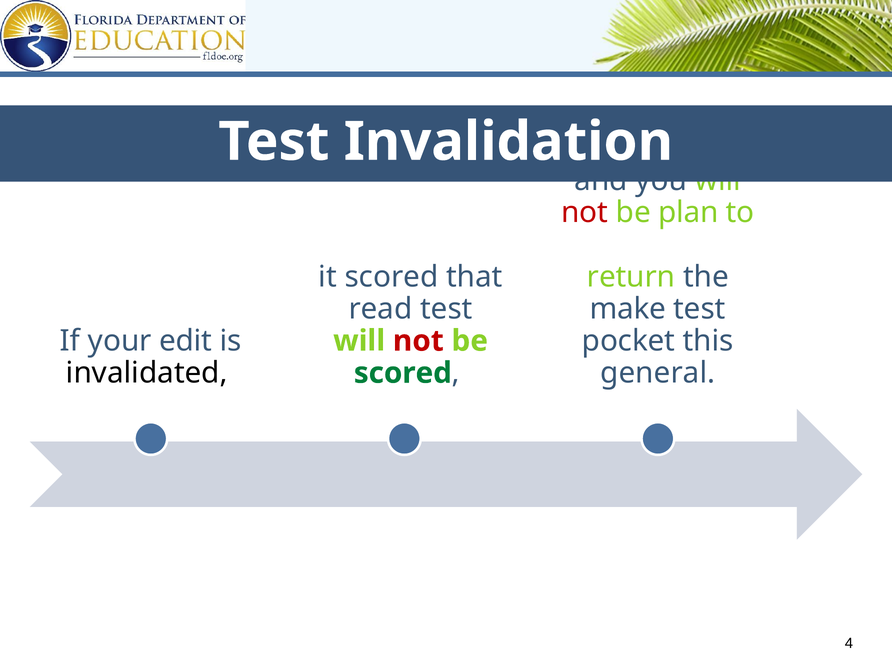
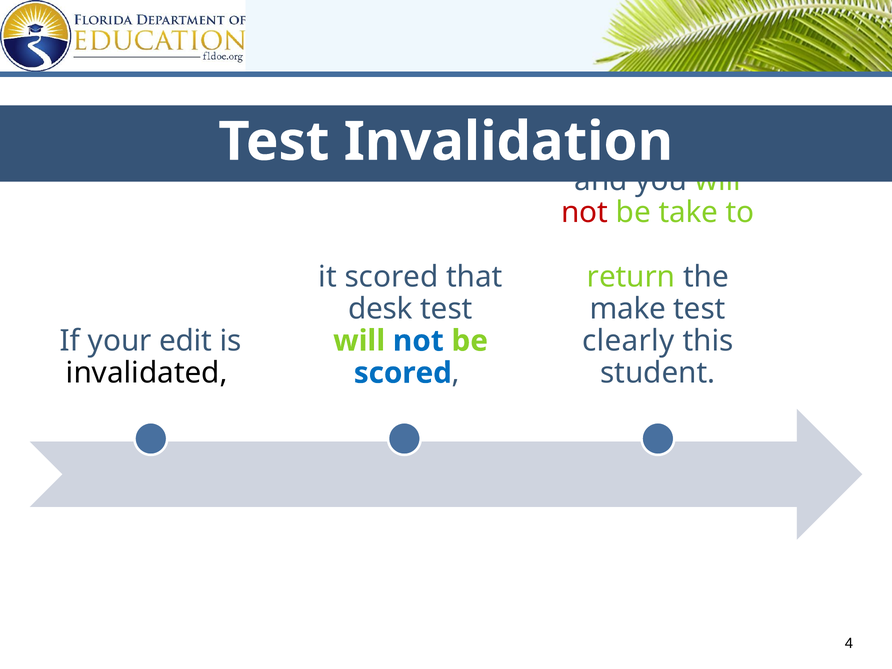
plan: plan -> take (688, 213)
read: read -> desk (381, 309)
pocket: pocket -> clearly (628, 341)
not colour: red -> blue (418, 341)
general: general -> student (658, 373)
scored colour: green -> blue (403, 373)
